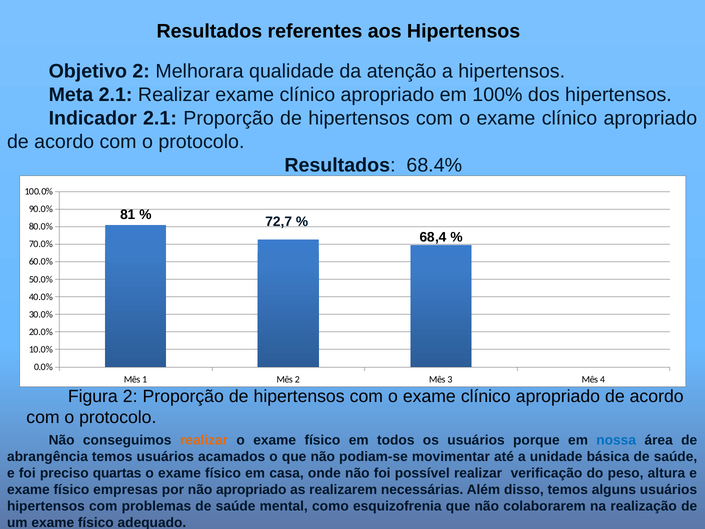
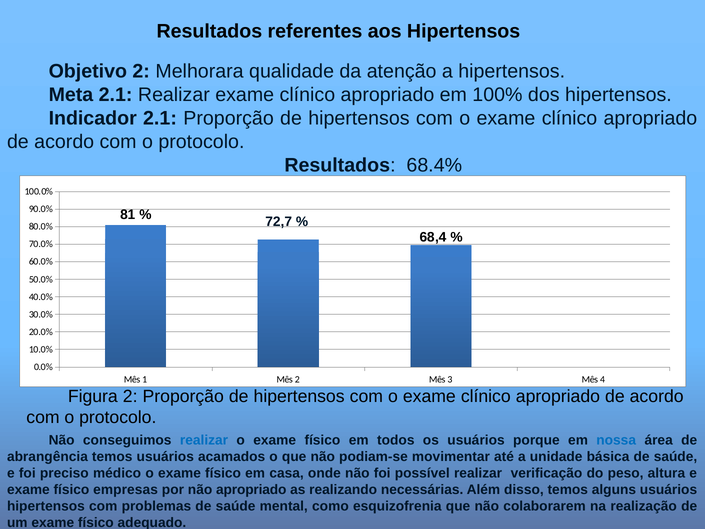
realizar colour: orange -> blue (204, 440)
quartas: quartas -> médico (117, 473)
realizarem: realizarem -> realizando (343, 489)
